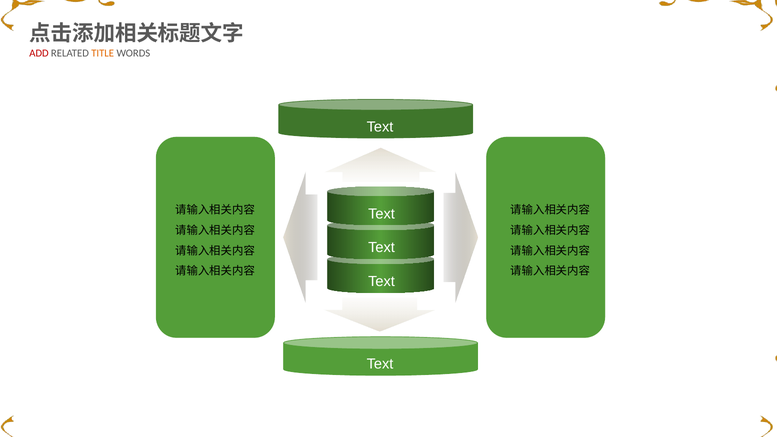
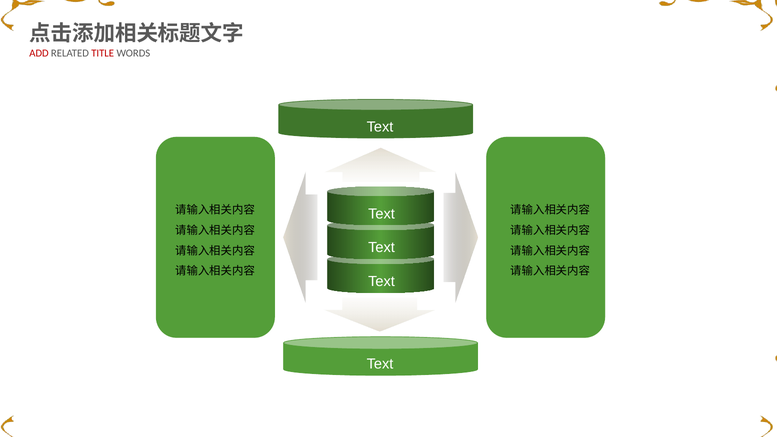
TITLE colour: orange -> red (103, 53)
